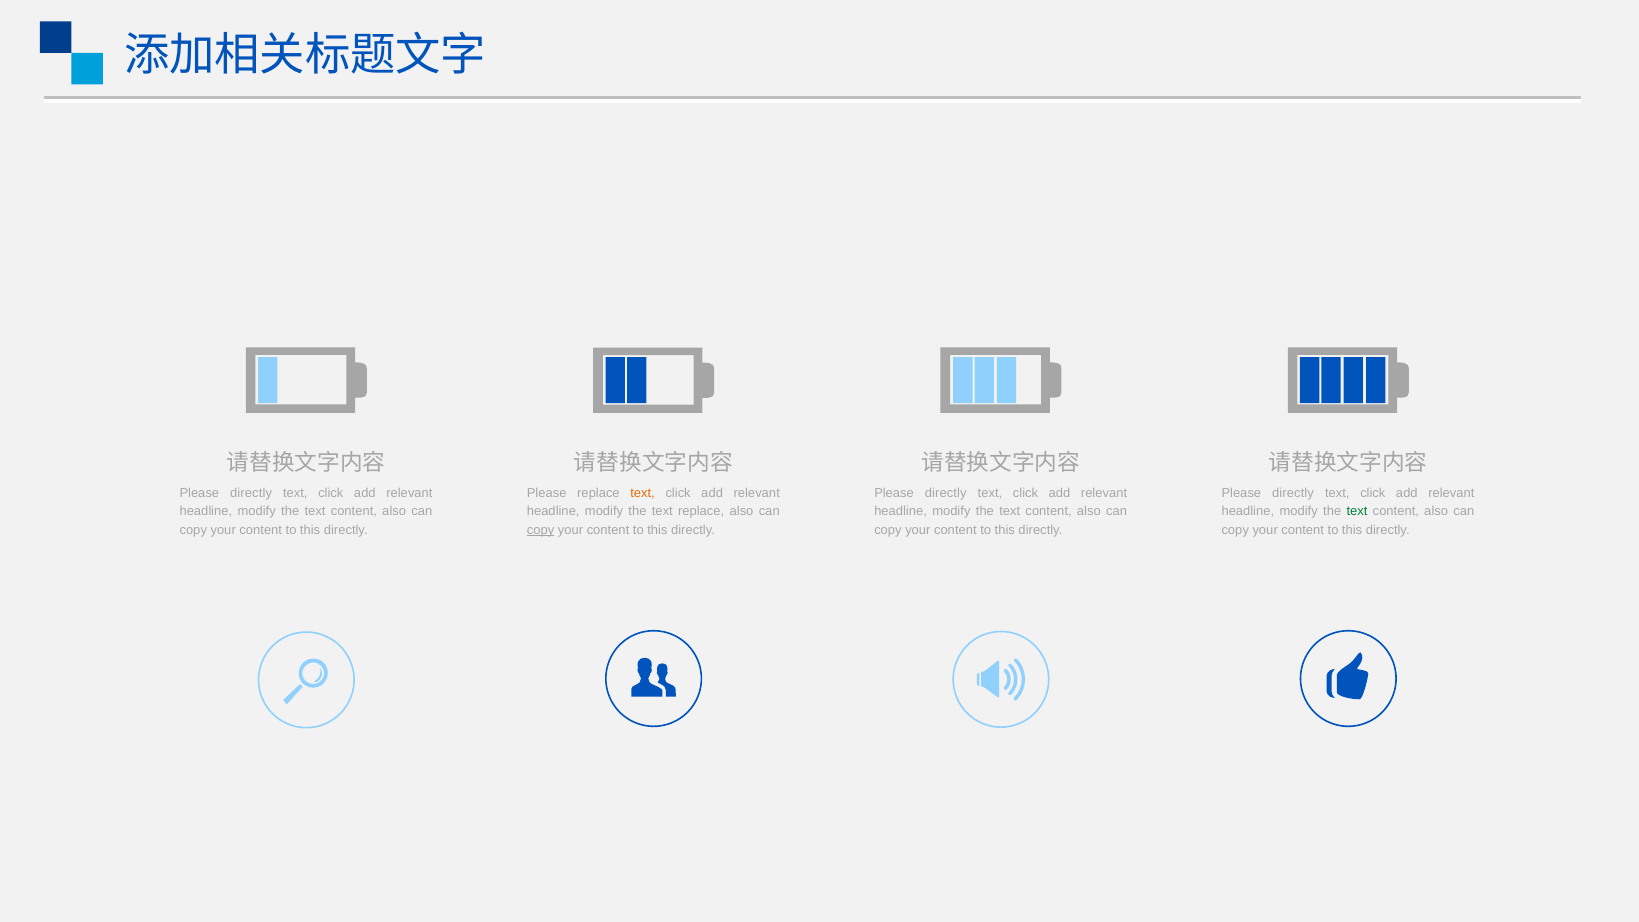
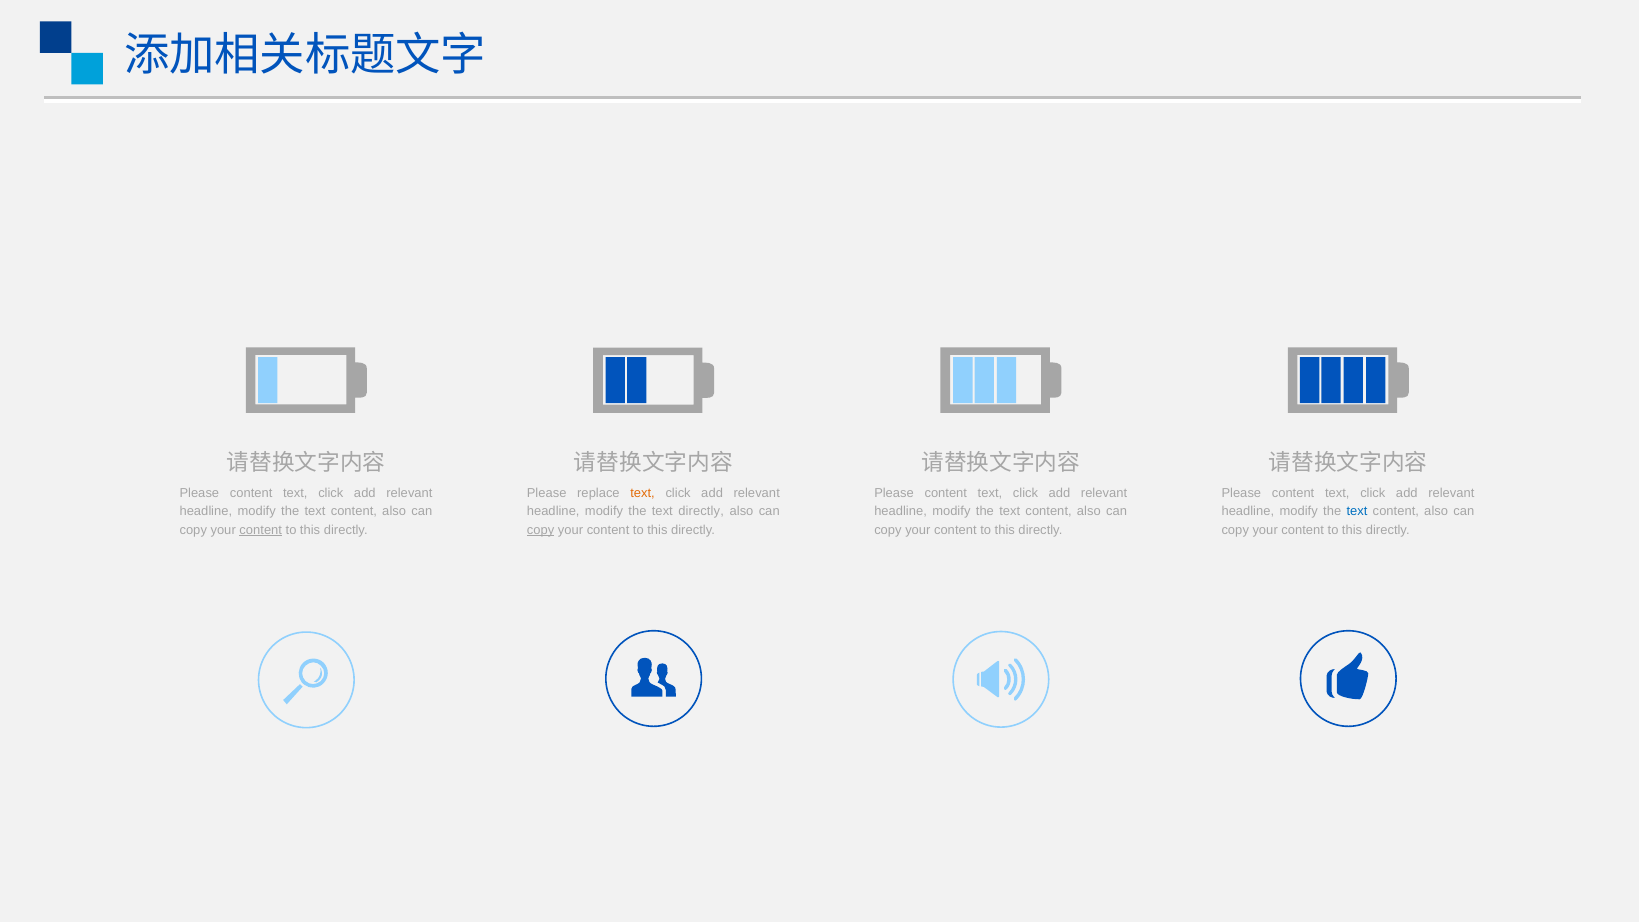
directly: directly -> content (251, 493)
directly: directly -> content (946, 493)
directly: directly -> content (1293, 493)
text replace: replace -> directly (701, 511)
text colour: green -> blue (1357, 511)
content underline: none -> present (261, 530)
